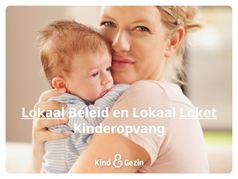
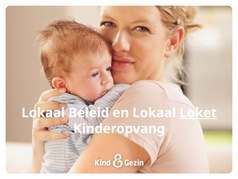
Lokaal underline: present -> none (43, 113)
